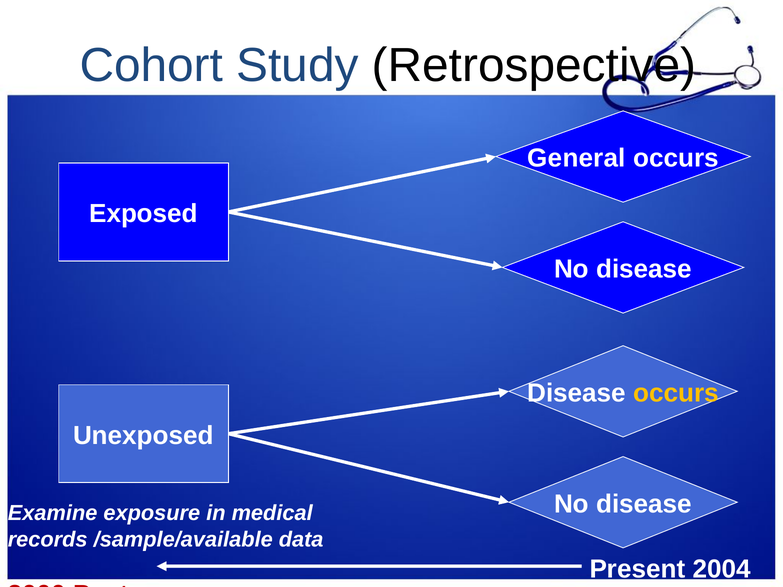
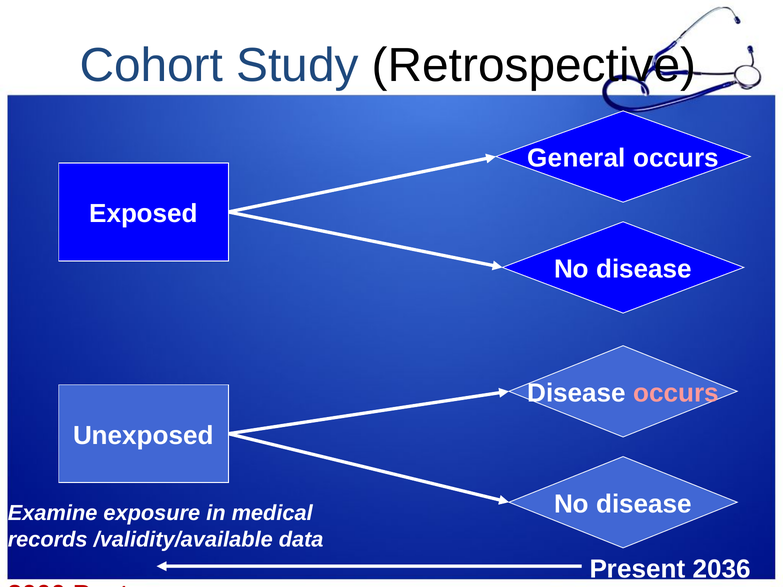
occurs colour: yellow -> pink (676, 393)
/sample/available: /sample/available -> /validity/available (183, 540)
2004: 2004 -> 2036 (722, 569)
